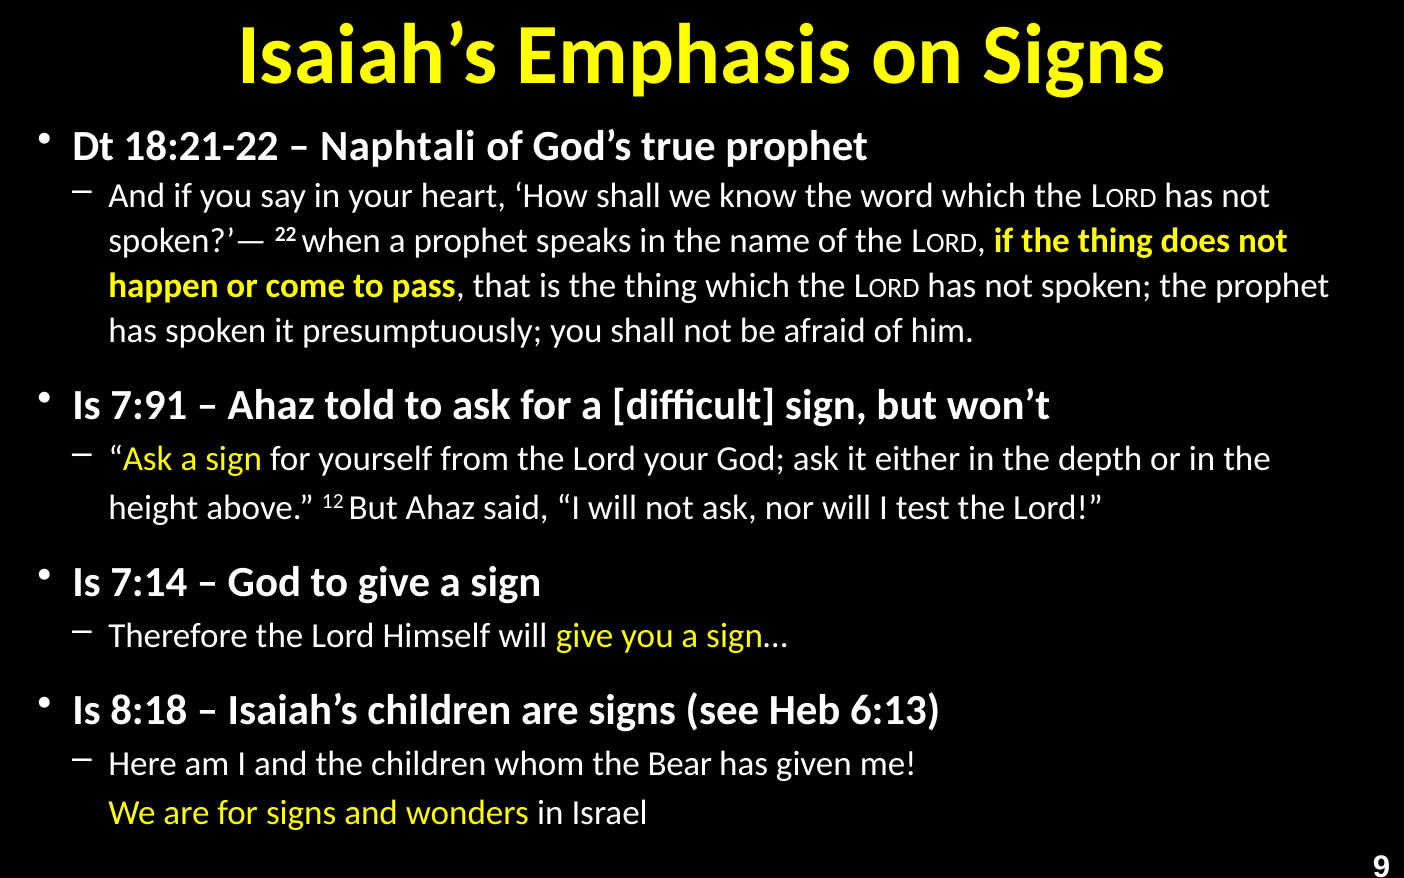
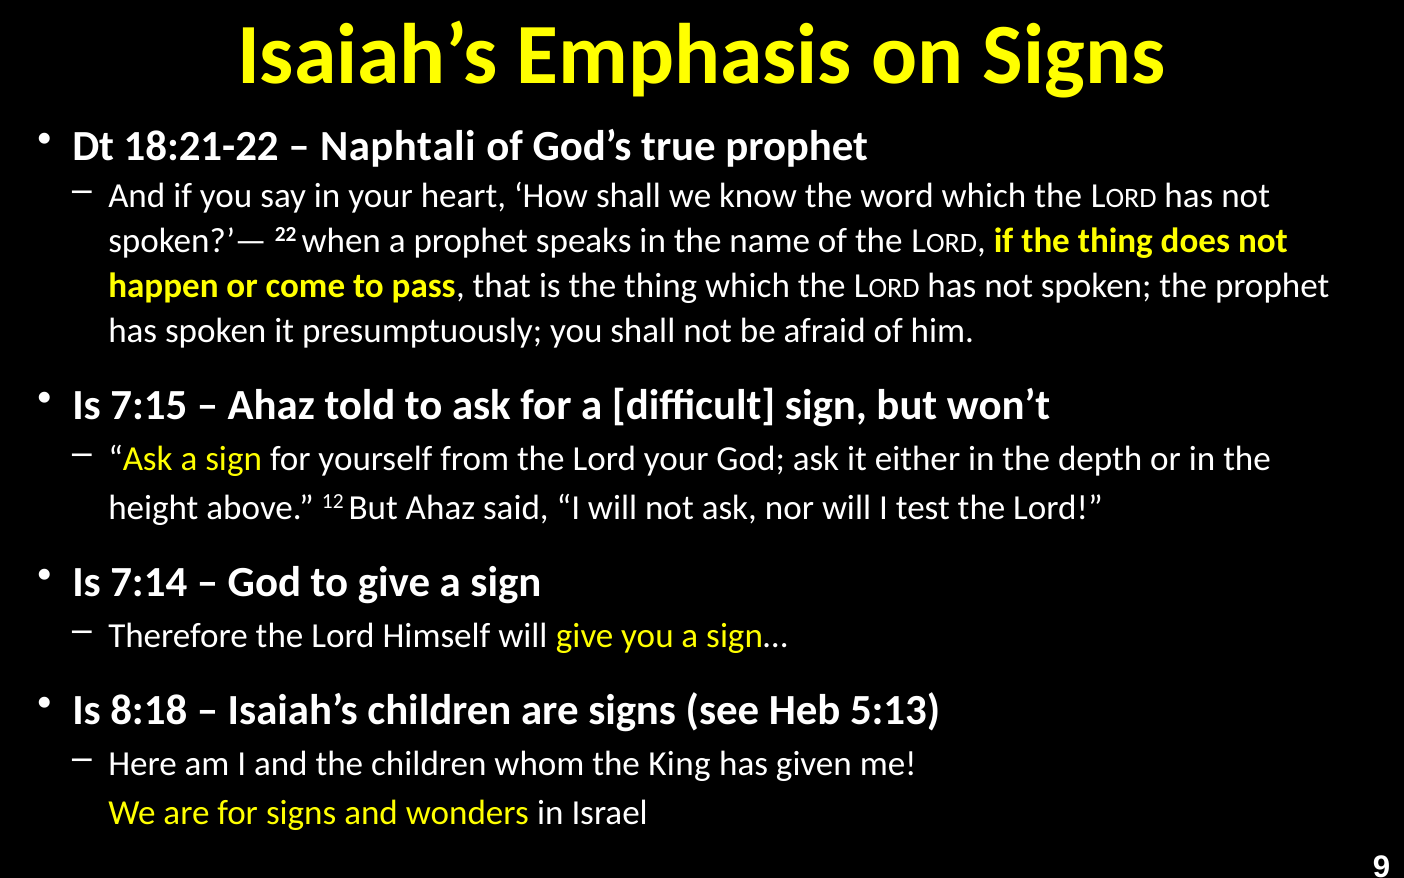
7:91: 7:91 -> 7:15 (149, 405)
6:13: 6:13 -> 5:13 (895, 710)
Bear: Bear -> King (679, 763)
